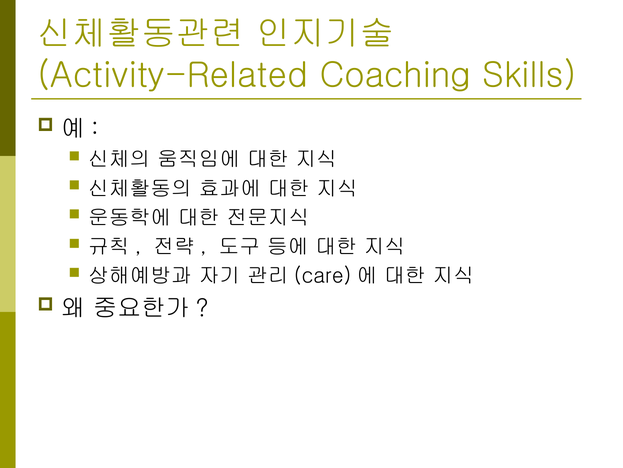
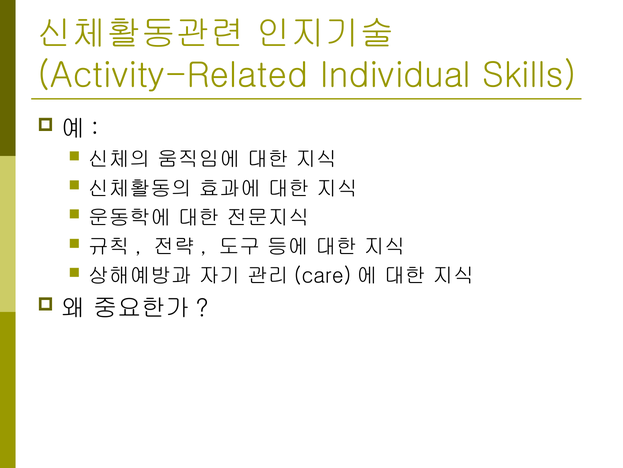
Coaching: Coaching -> Individual (395, 75)
